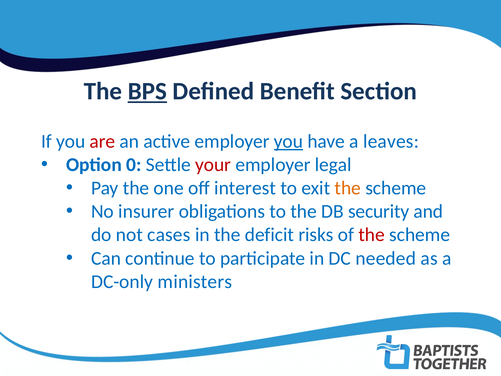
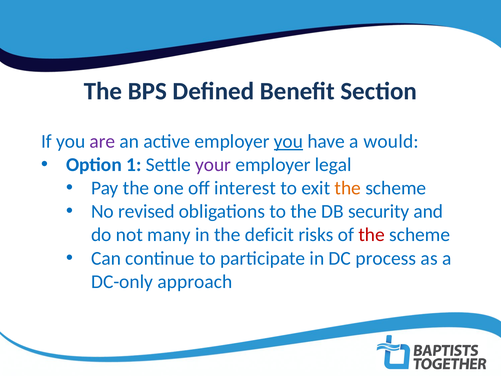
BPS underline: present -> none (147, 91)
are colour: red -> purple (102, 141)
leaves: leaves -> would (391, 141)
0: 0 -> 1 (134, 165)
your colour: red -> purple (213, 165)
insurer: insurer -> revised (146, 211)
cases: cases -> many (169, 235)
needed: needed -> process (386, 258)
ministers: ministers -> approach (195, 282)
